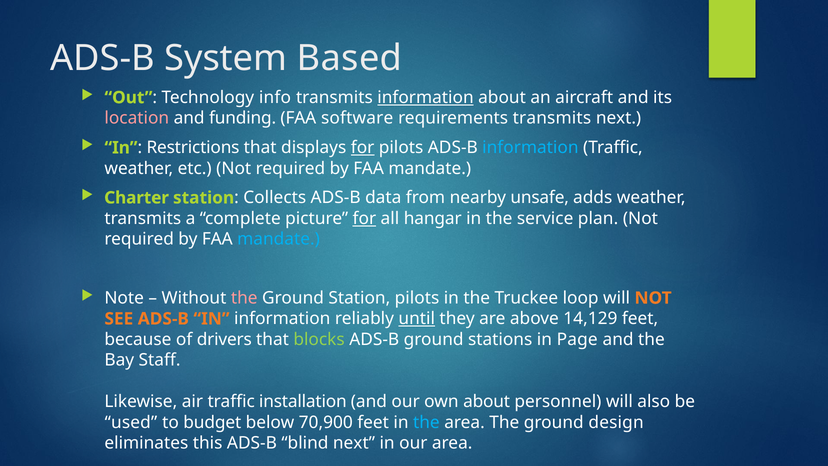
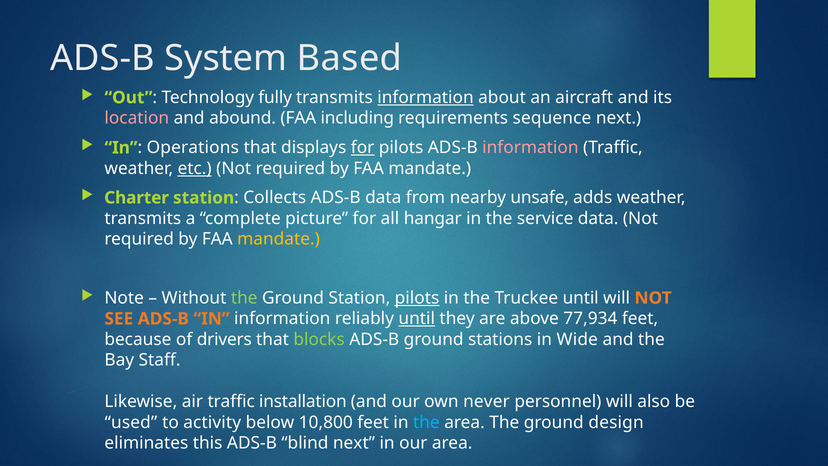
info: info -> fully (275, 98)
funding: funding -> abound (243, 118)
software: software -> including (357, 118)
requirements transmits: transmits -> sequence (552, 118)
Restrictions: Restrictions -> Operations (193, 148)
information colour: light blue -> pink (530, 148)
etc underline: none -> present (195, 168)
for underline: present -> none (364, 218)
service plan: plan -> data (598, 218)
mandate colour: light blue -> yellow (278, 239)
the colour: pink -> light green (244, 298)
pilots underline: none -> present (417, 298)
Truckee loop: loop -> until (581, 298)
14,129: 14,129 -> 77,934 (590, 319)
Page: Page -> Wide (577, 339)
own about: about -> never (486, 402)
budget: budget -> activity (212, 422)
70,900: 70,900 -> 10,800 (326, 422)
